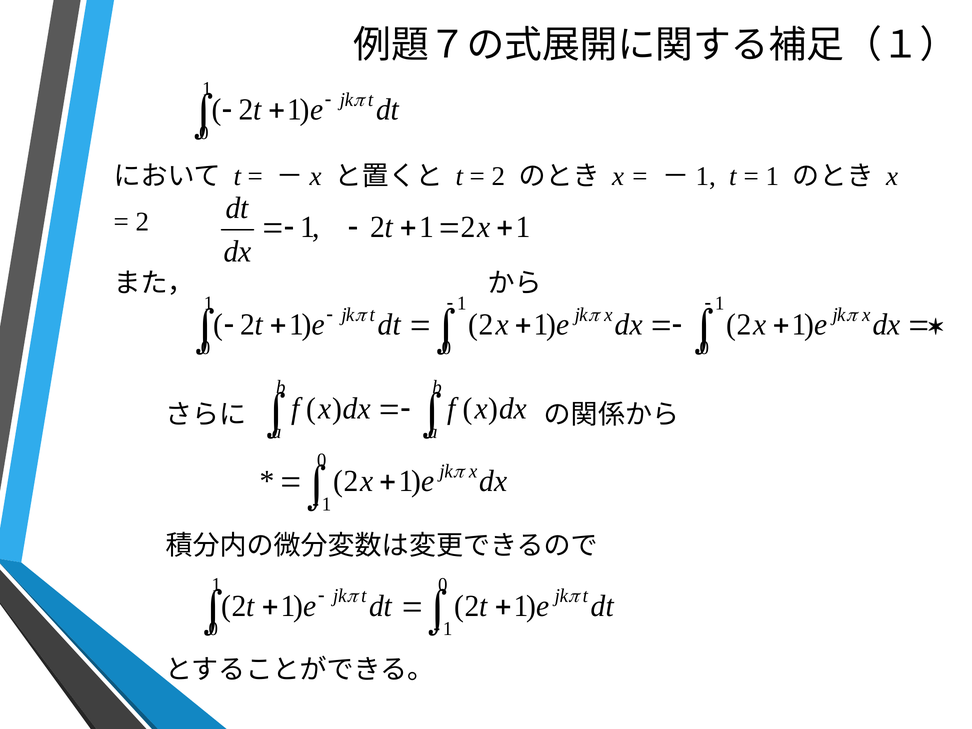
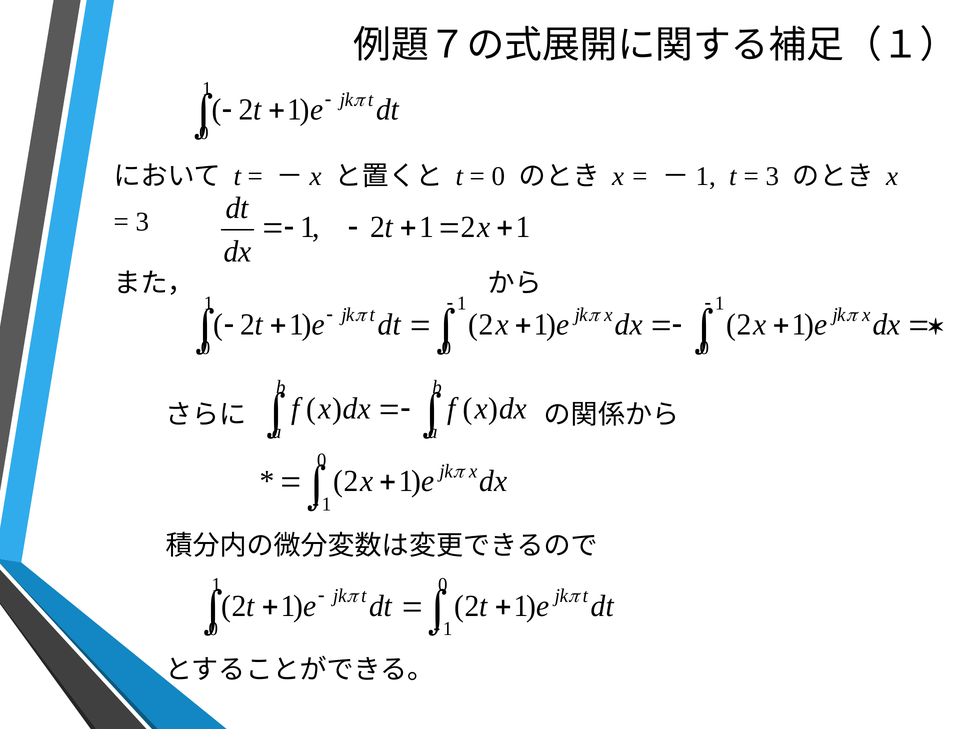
2: 2 -> 0 (498, 177)
1: 1 -> 3 (772, 177)
2: 2 -> 3 (142, 222)
